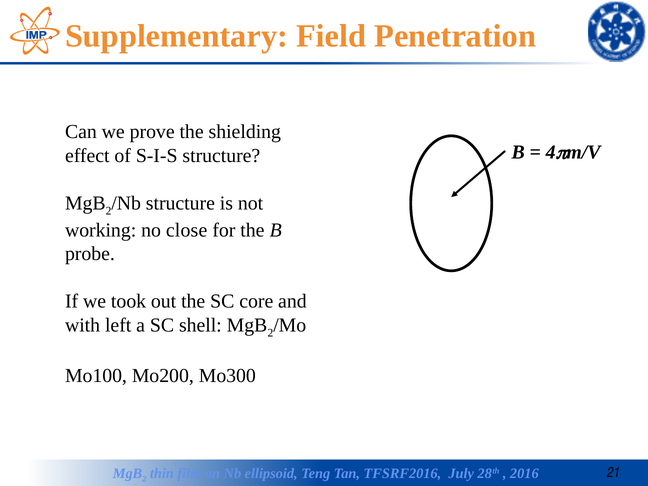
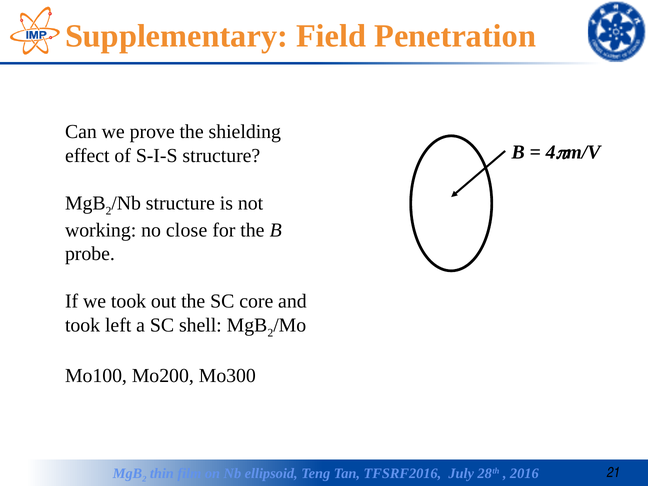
with: with -> took (83, 325)
